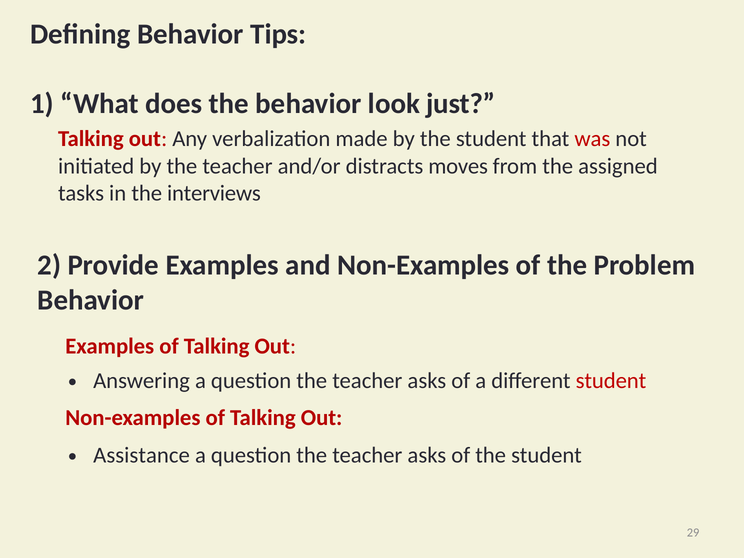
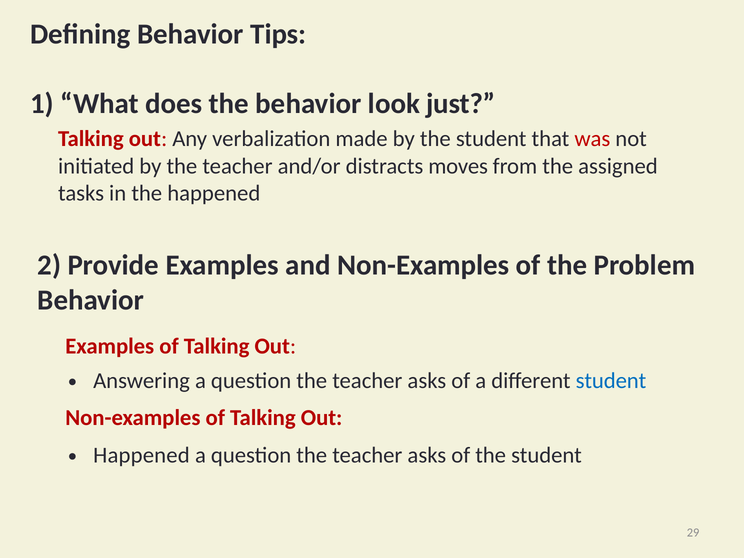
the interviews: interviews -> happened (214, 193)
student colour: red -> blue (611, 381)
Assistance: Assistance -> Happened (141, 455)
